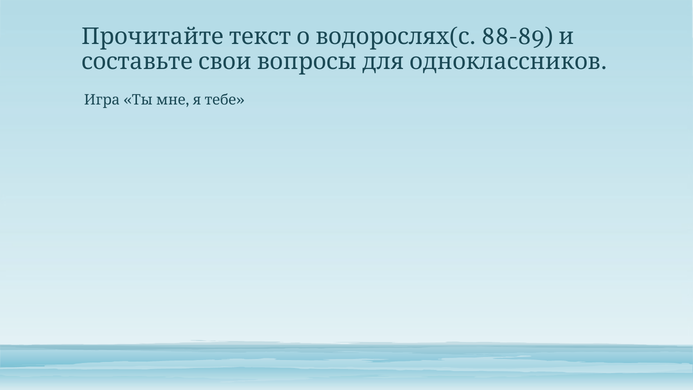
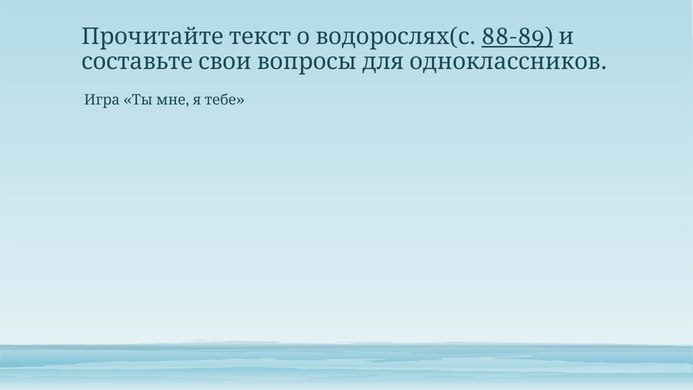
88-89 underline: none -> present (517, 37)
